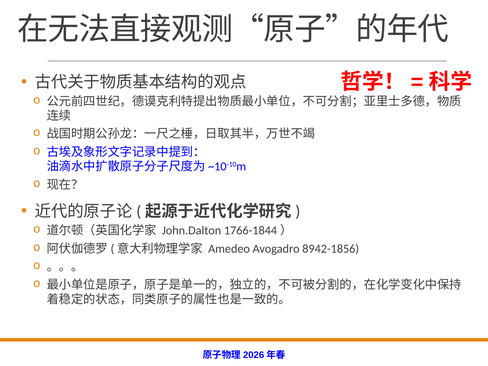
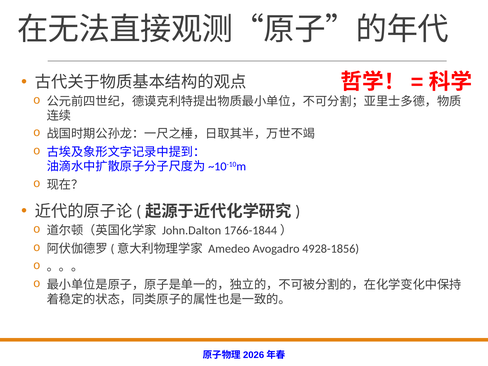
8942-1856: 8942-1856 -> 4928-1856 (331, 249)
